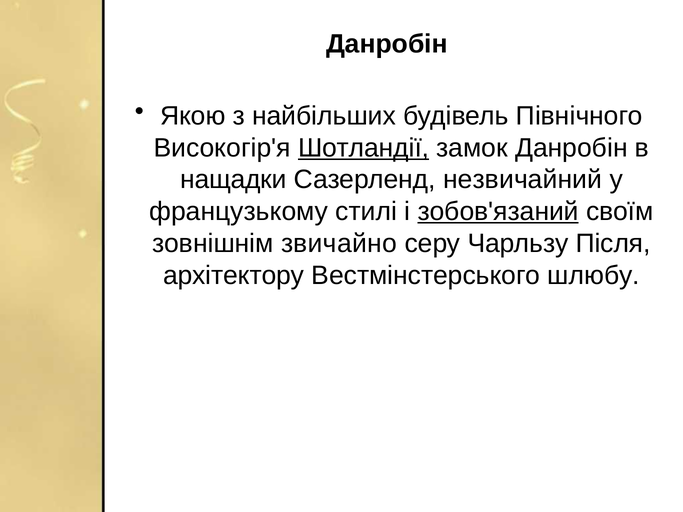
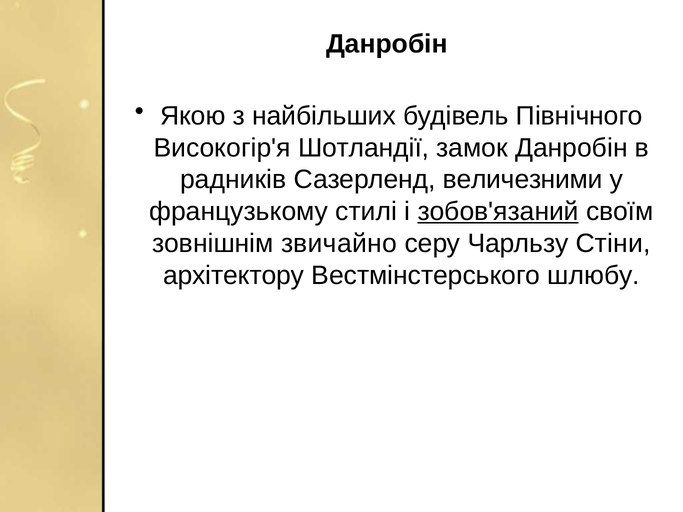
Шотландії underline: present -> none (364, 148)
нащадки: нащадки -> радників (233, 180)
незвичайний: незвичайний -> величезними (523, 180)
Після: Після -> Стіни (613, 244)
